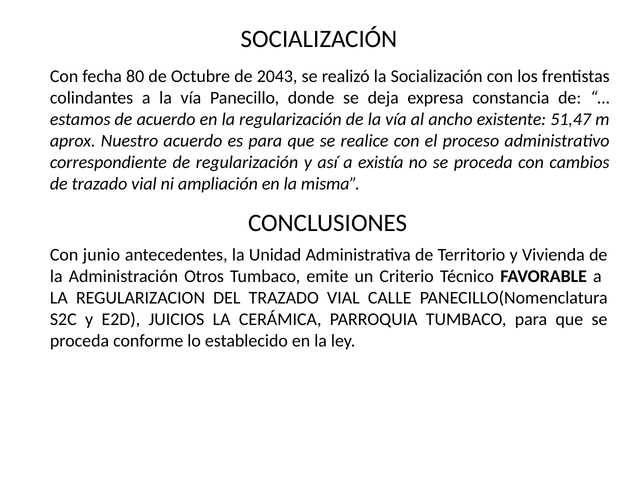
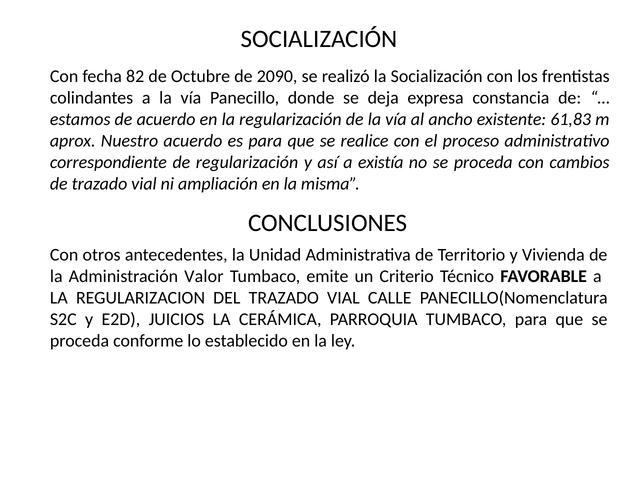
80: 80 -> 82 (135, 76)
2043: 2043 -> 2090 (277, 76)
51,47: 51,47 -> 61,83 (571, 119)
junio: junio -> otros (102, 255)
Otros: Otros -> Valor (204, 276)
